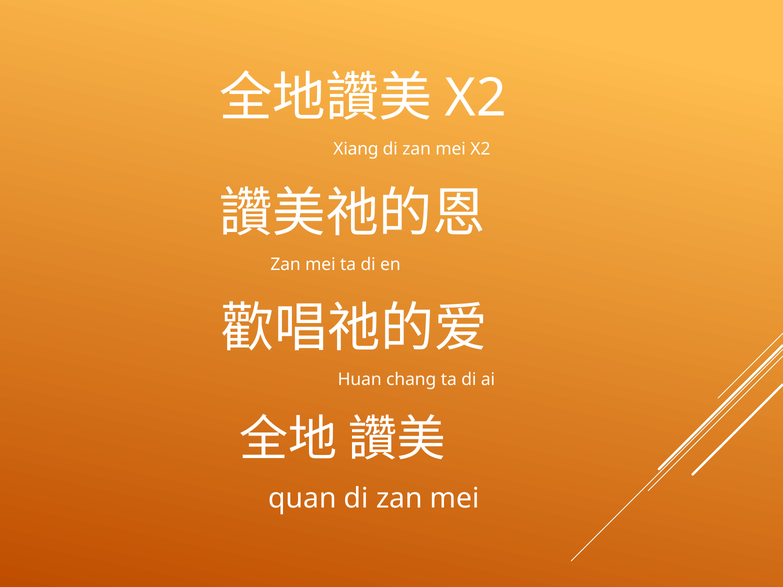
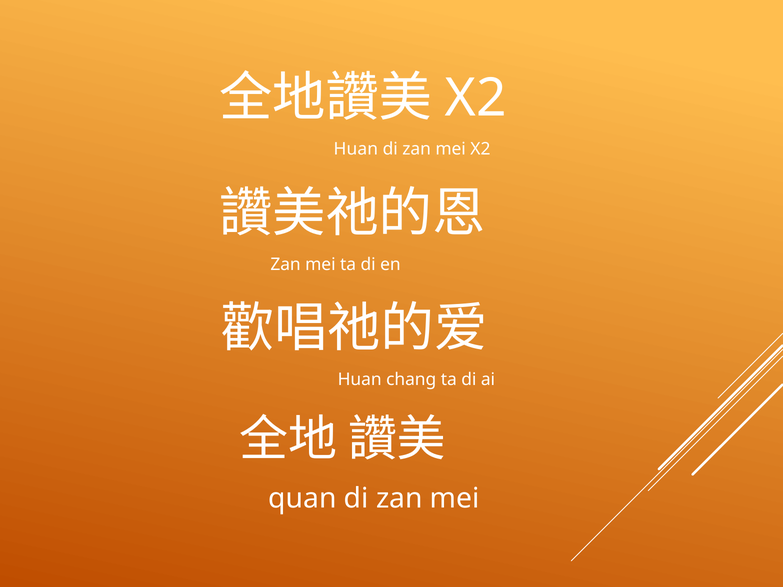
Xiang: Xiang -> Huan (356, 149)
